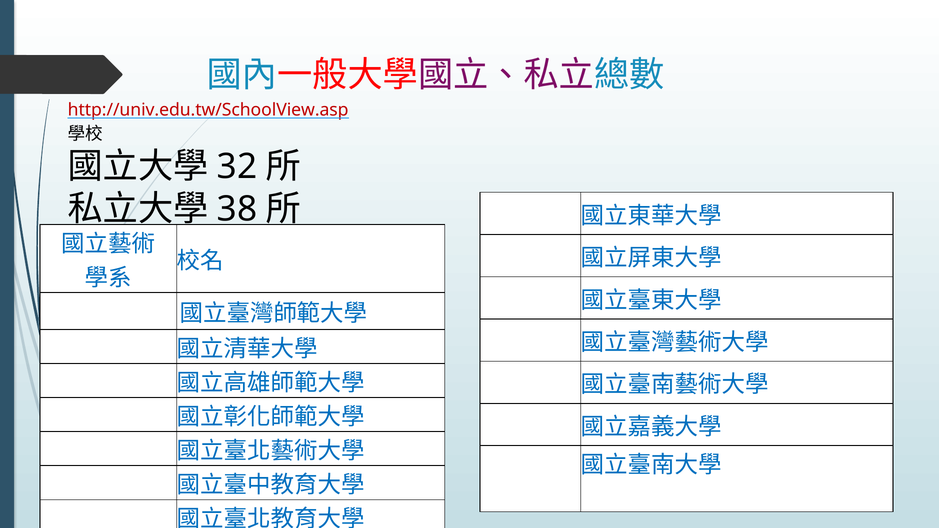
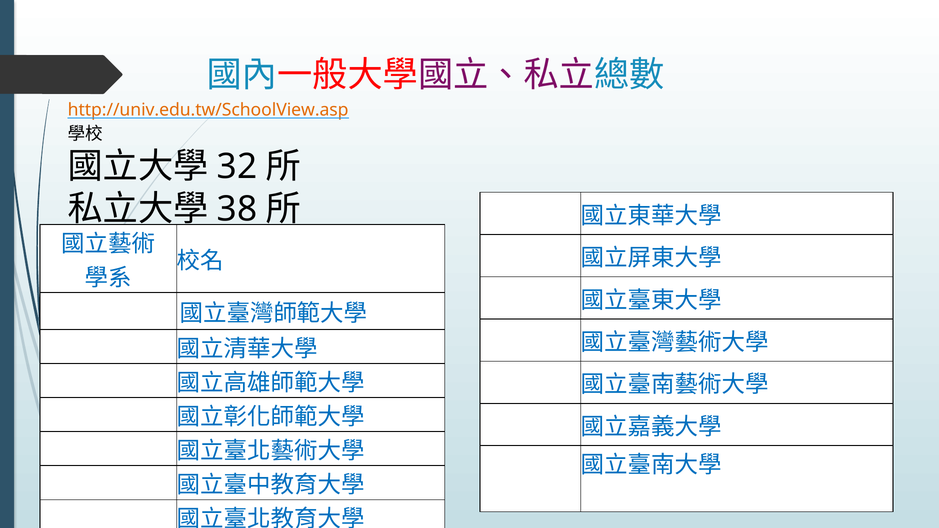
http://univ.edu.tw/SchoolView.asp colour: red -> orange (208, 110)
